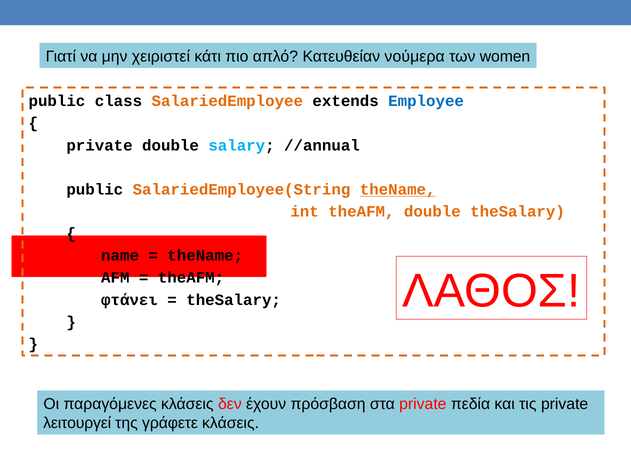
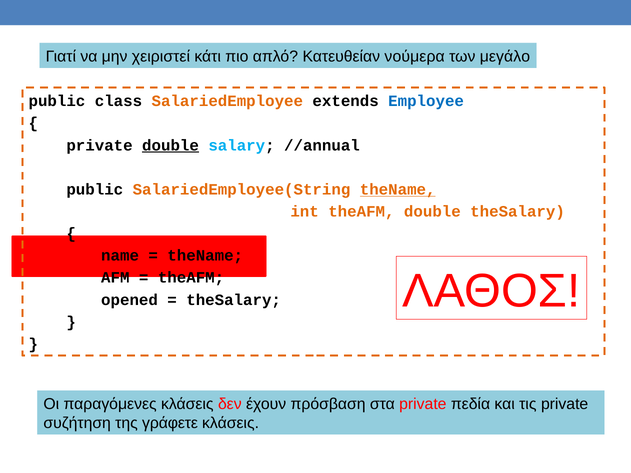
women: women -> μεγάλο (505, 56)
double underline: none -> present (171, 145)
φτάνει: φτάνει -> opened (130, 300)
λειτουργεί: λειτουργεί -> συζήτηση (77, 423)
